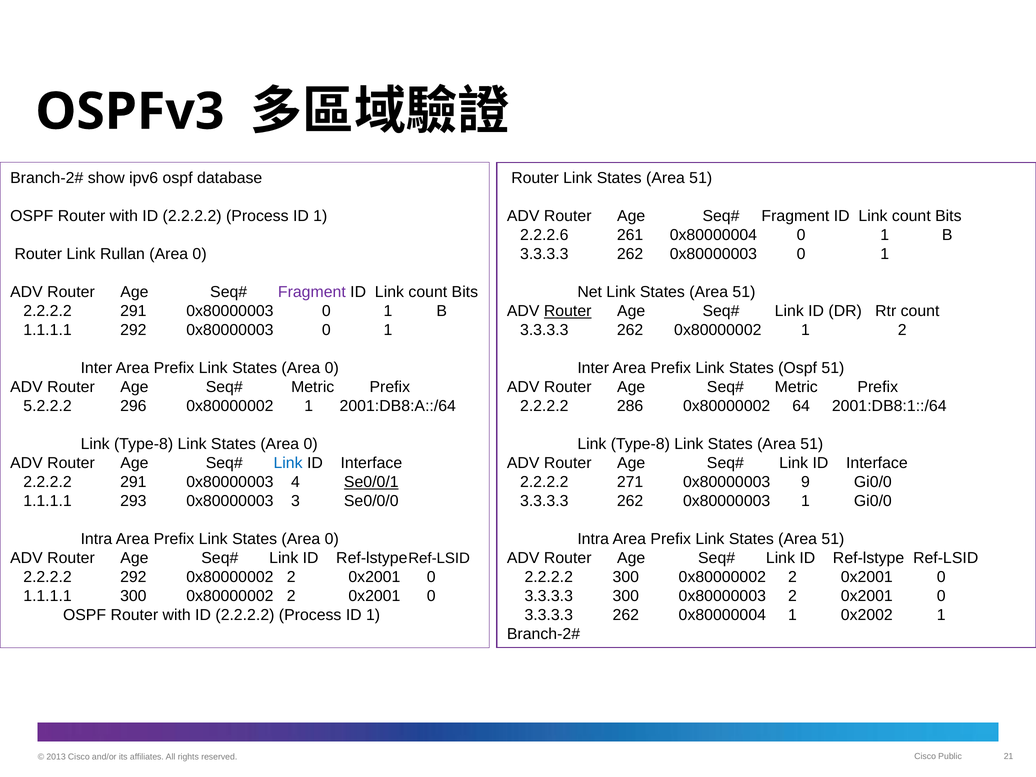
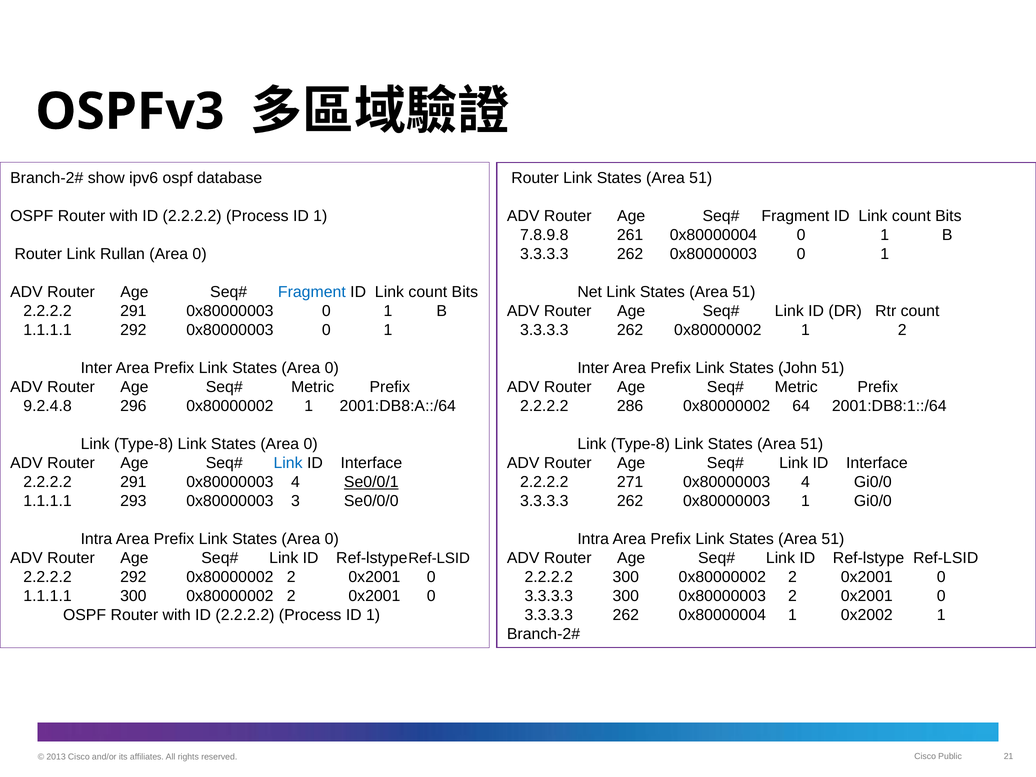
2.2.2.6: 2.2.2.6 -> 7.8.9.8 (544, 235)
Fragment colour: purple -> blue (312, 292)
Router underline: present -> none (568, 311)
States Ospf: Ospf -> John (798, 368)
5.2.2.2: 5.2.2.2 -> 9.2.4.8 (48, 406)
271 0x80000003 9: 9 -> 4 (805, 482)
